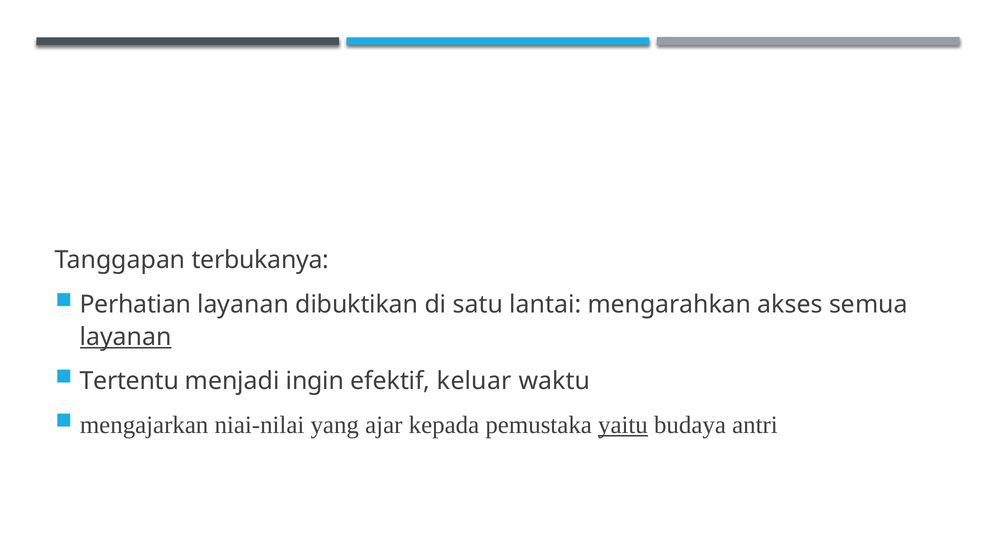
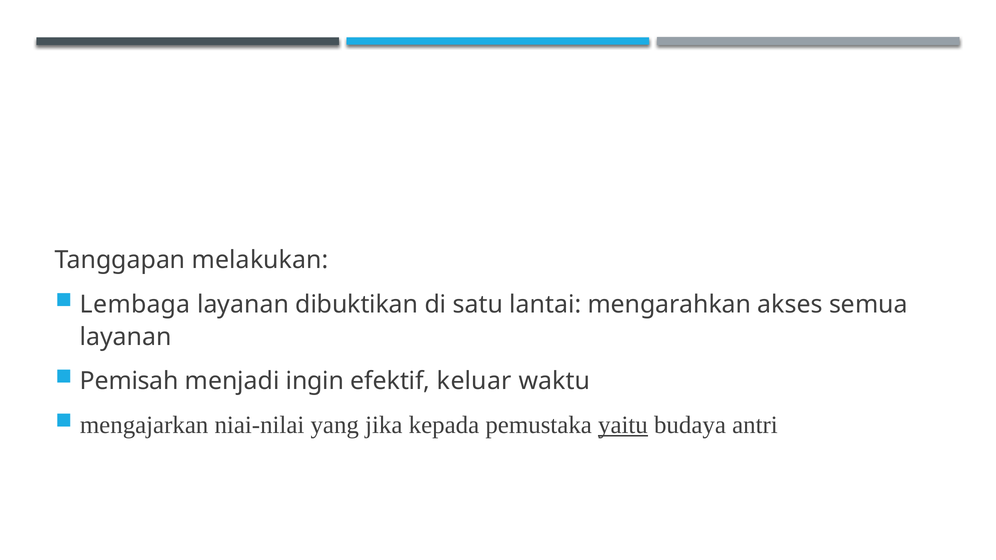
terbukanya: terbukanya -> melakukan (260, 260)
Perhatian: Perhatian -> Lembaga (135, 304)
layanan underline: present -> none (126, 337)
Tertentu: Tertentu -> Pemisah (129, 381)
ajar: ajar -> jika (384, 425)
